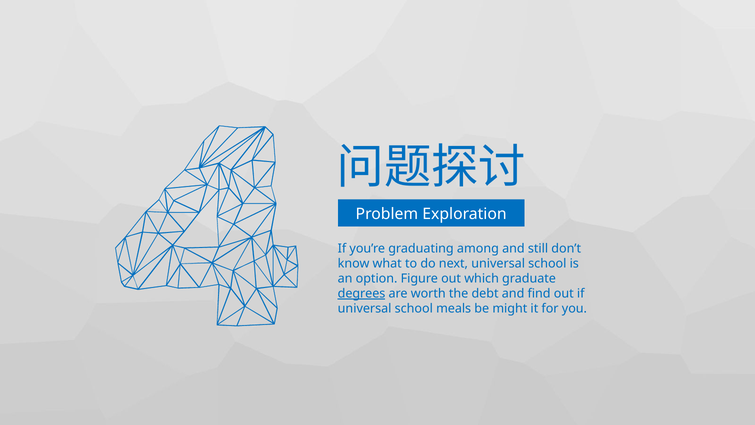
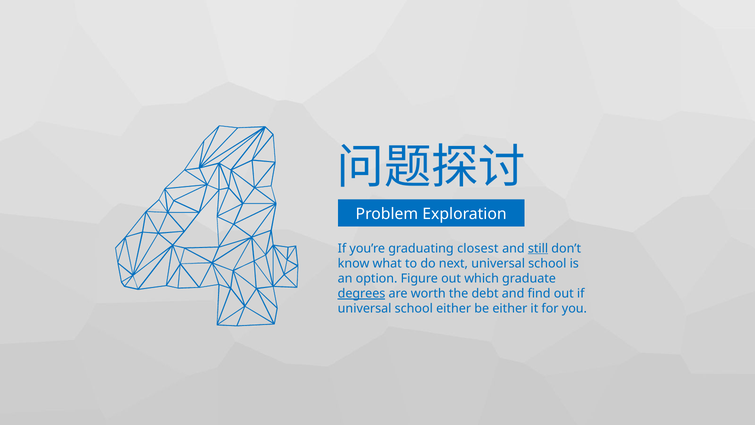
among: among -> closest (478, 248)
still underline: none -> present (538, 248)
school meals: meals -> either (454, 309)
be might: might -> either (510, 309)
